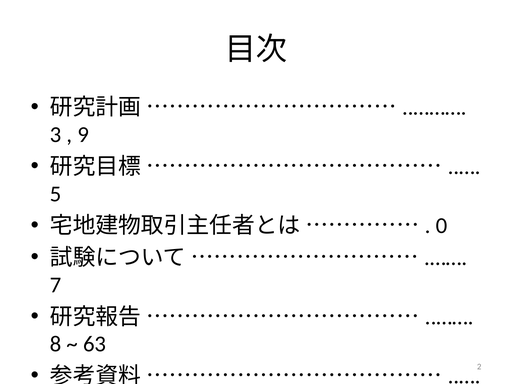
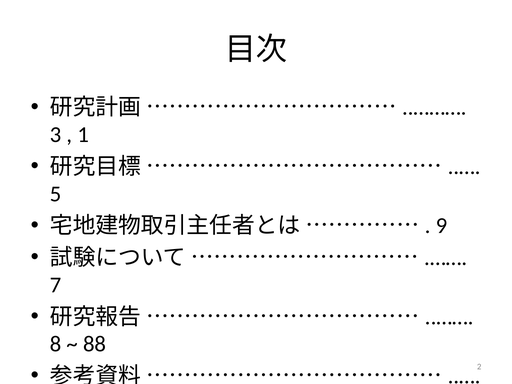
9: 9 -> 1 (83, 135)
0: 0 -> 9 (442, 226)
63: 63 -> 88 (95, 344)
